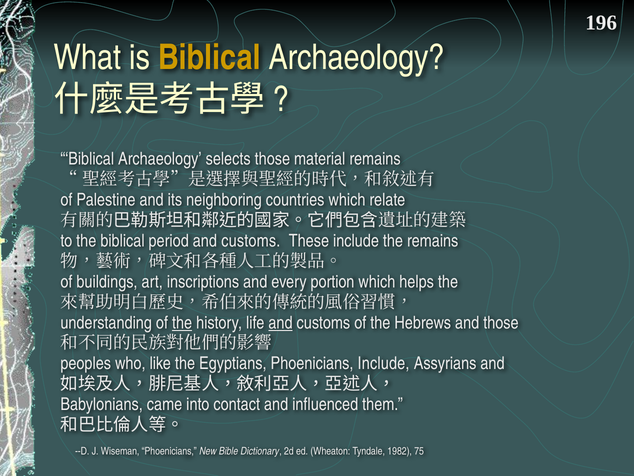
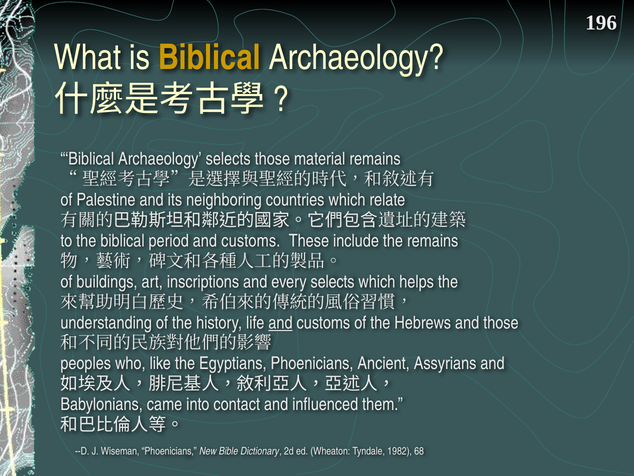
every portion: portion -> selects (333, 281)
the underline: present -> none (182, 322)
Phoenicians Include: Include -> Ancient (384, 363)
75: 75 -> 68 (419, 451)
